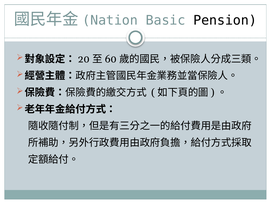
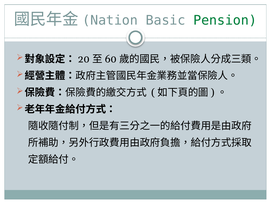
Pension colour: black -> green (225, 20)
